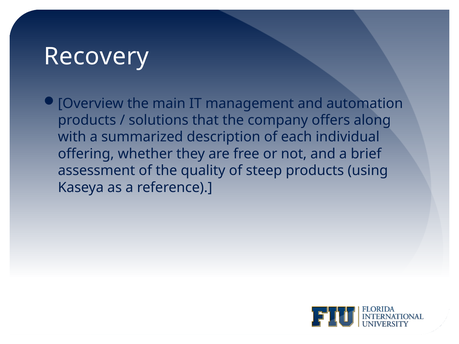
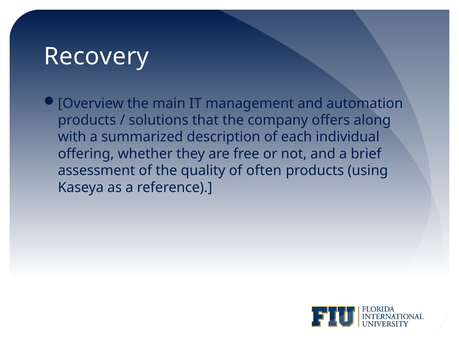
steep: steep -> often (264, 171)
